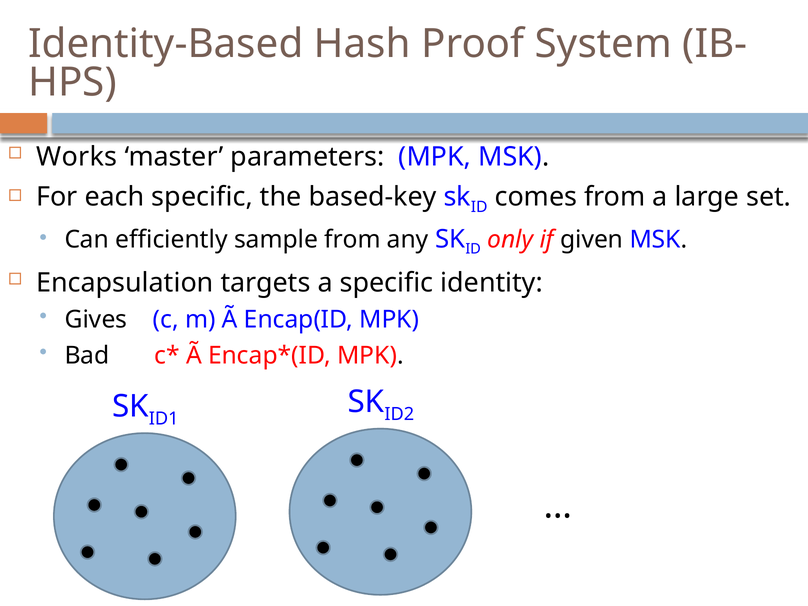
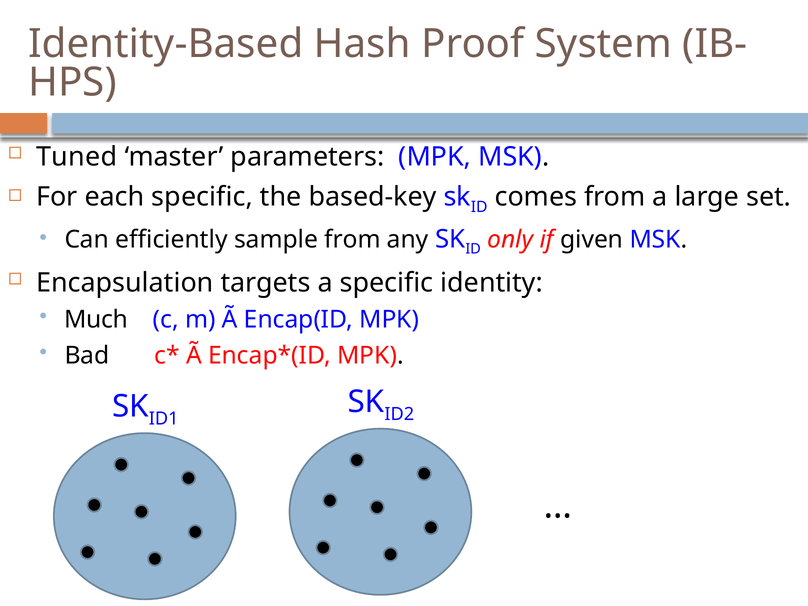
Works: Works -> Tuned (77, 157)
Gives: Gives -> Much (96, 320)
